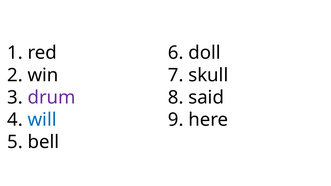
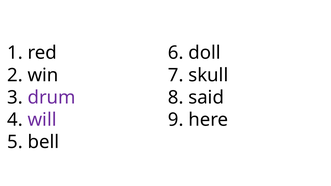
will colour: blue -> purple (42, 120)
